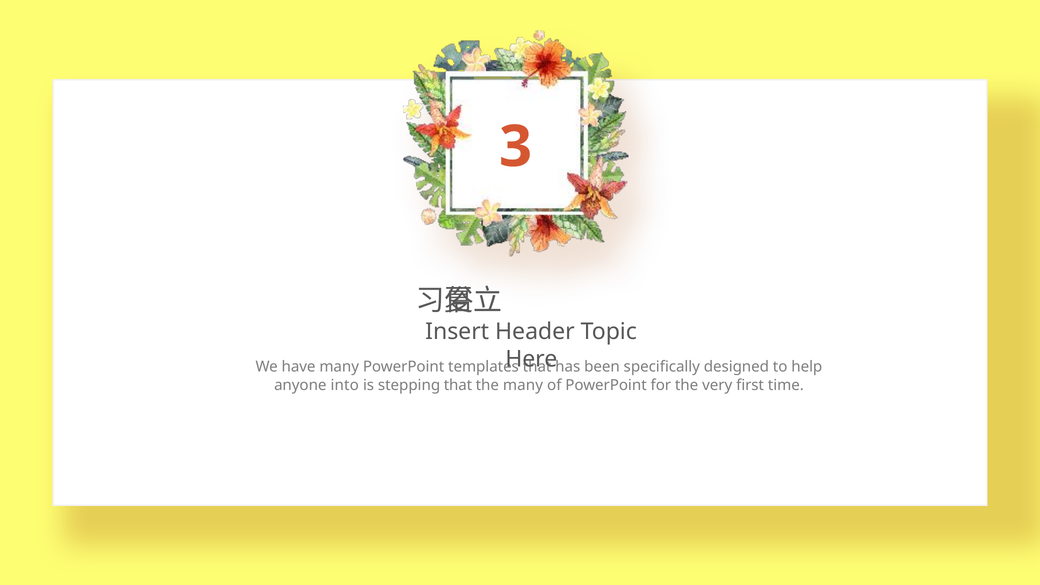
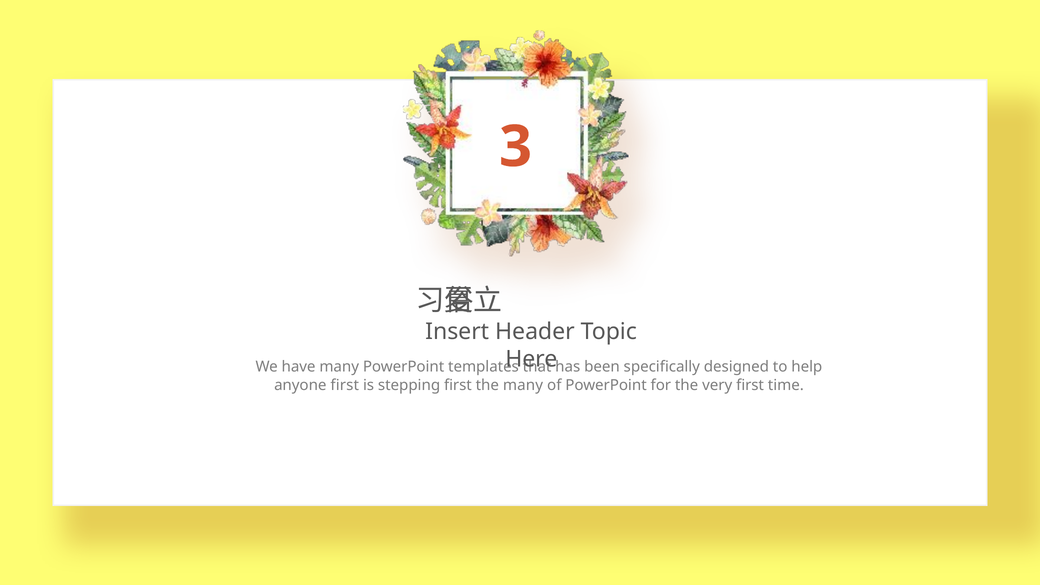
anyone into: into -> first (345, 385)
stepping that: that -> first (458, 385)
